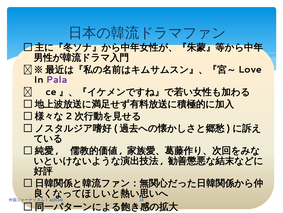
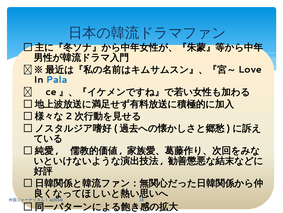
Pala colour: purple -> blue (57, 80)
